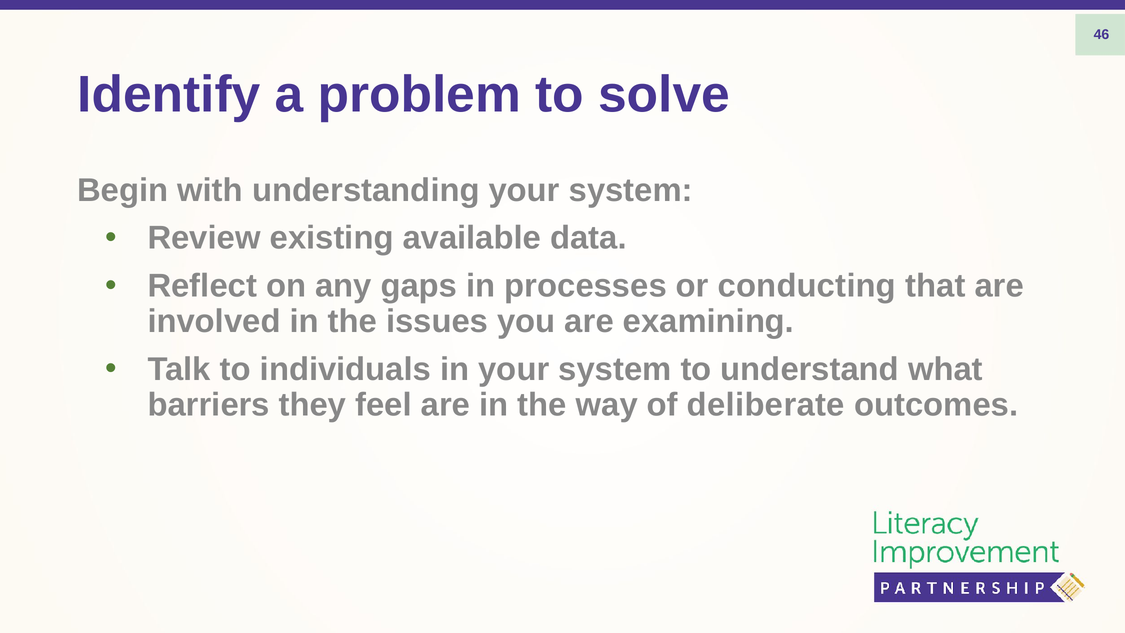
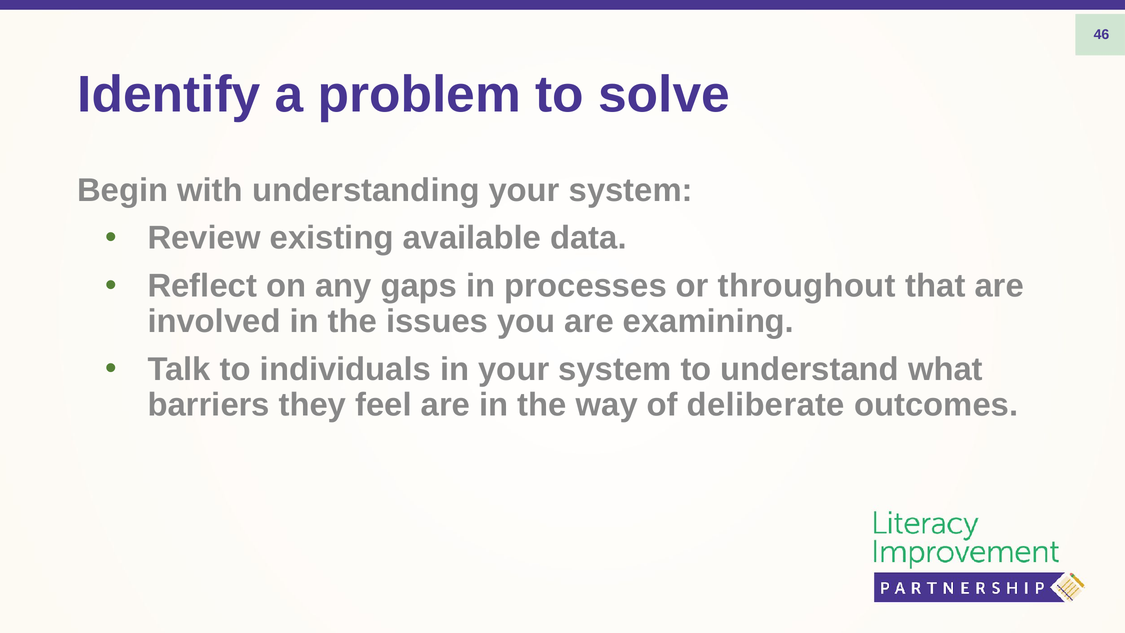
conducting: conducting -> throughout (807, 286)
